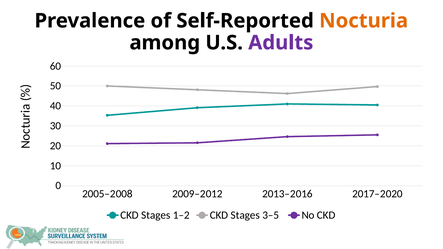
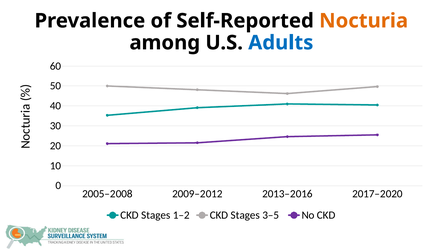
Adults colour: purple -> blue (281, 43)
